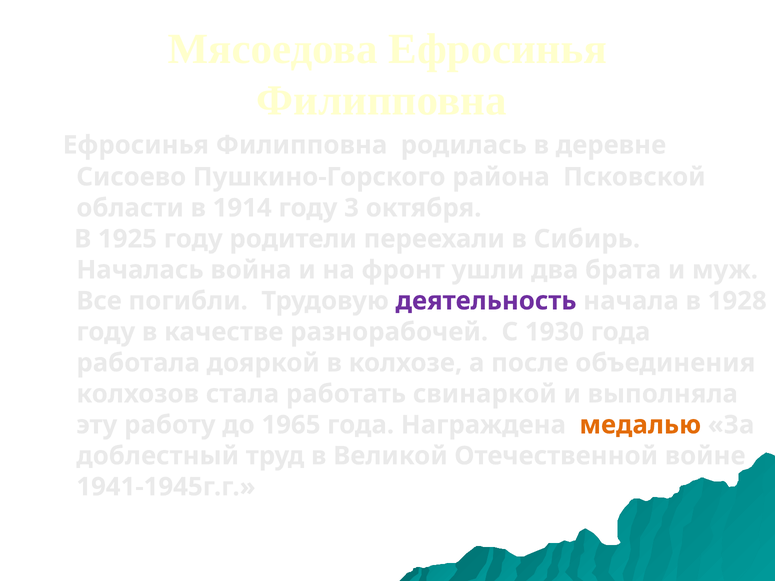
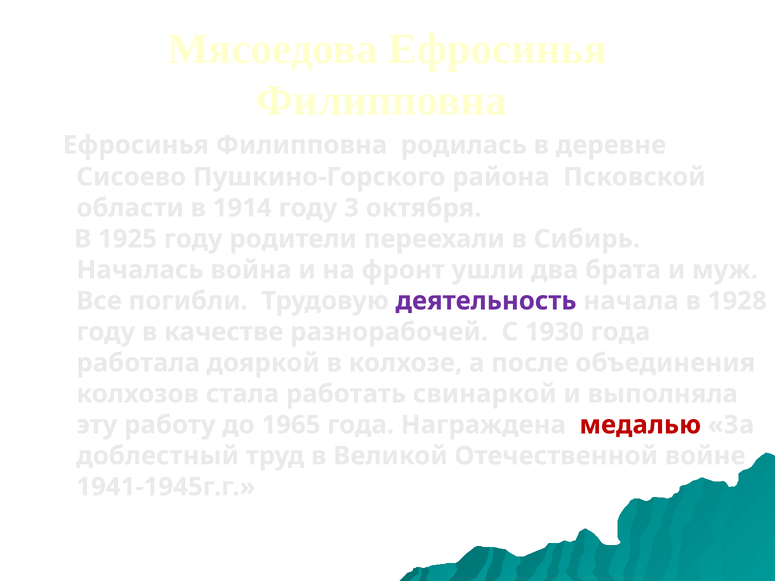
медалью colour: orange -> red (640, 425)
